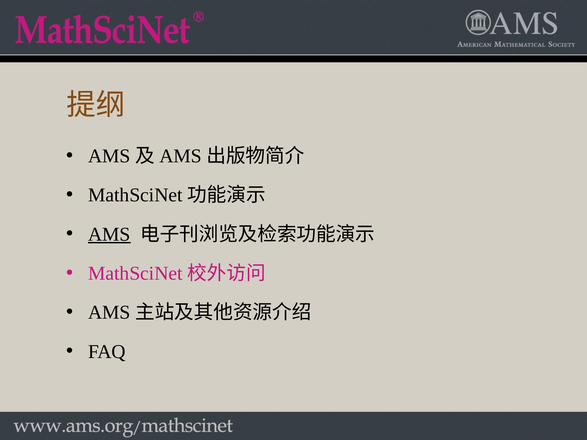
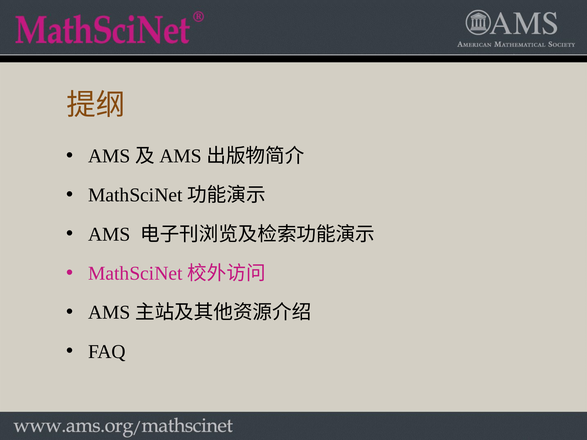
AMS underline: present -> none (109, 234)
